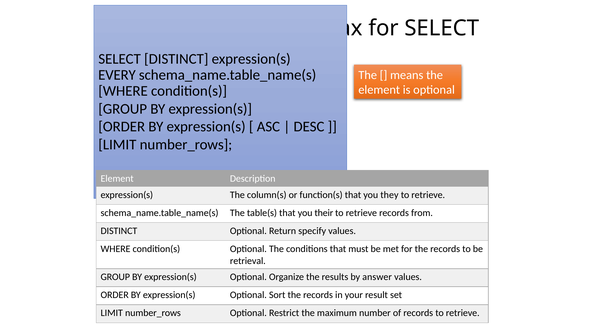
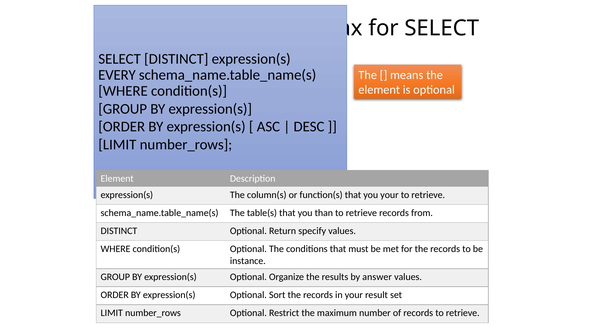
you they: they -> your (389, 195)
their: their -> than (324, 213)
retrieval: retrieval -> instance (248, 261)
